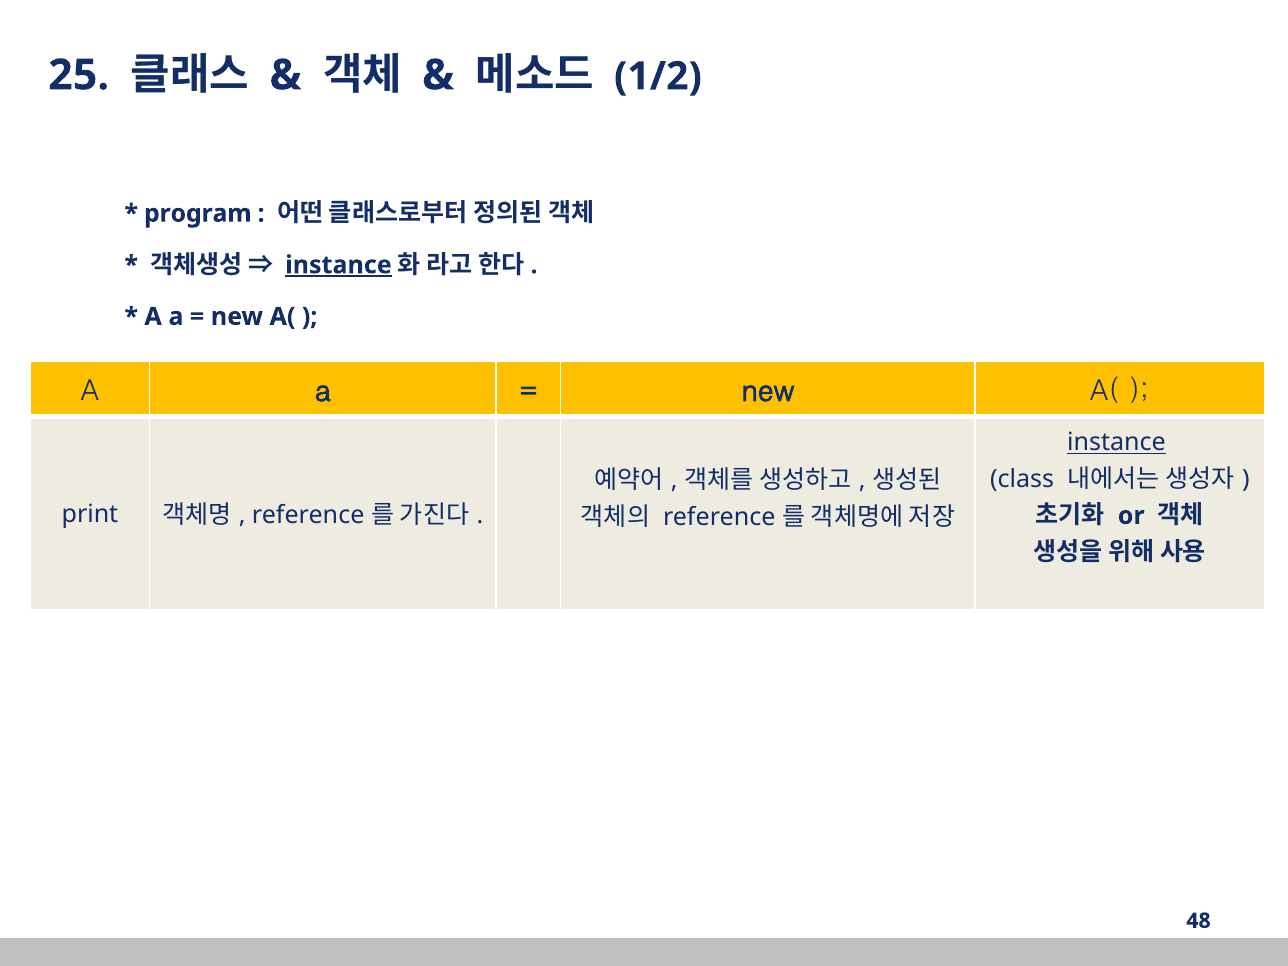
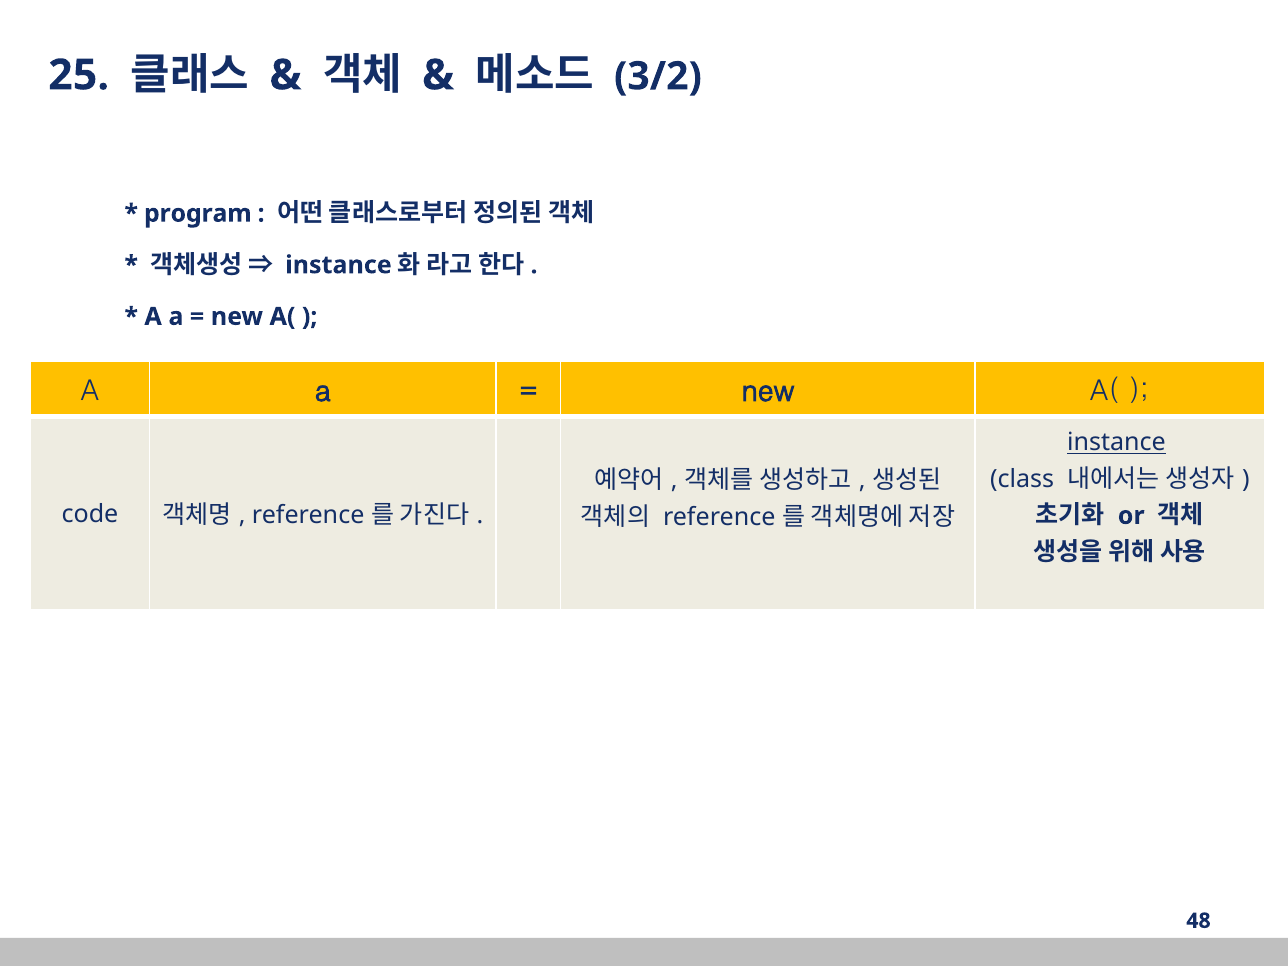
1/2: 1/2 -> 3/2 (658, 76)
instance underline: present -> none (338, 265)
print: print -> code (90, 514)
